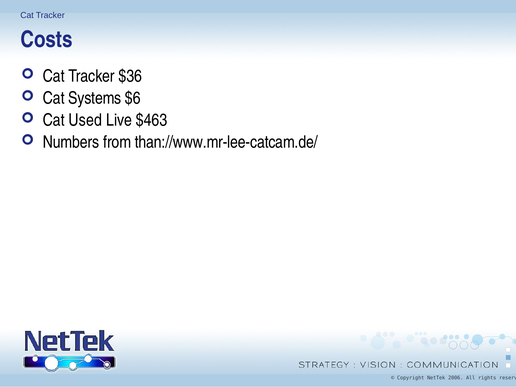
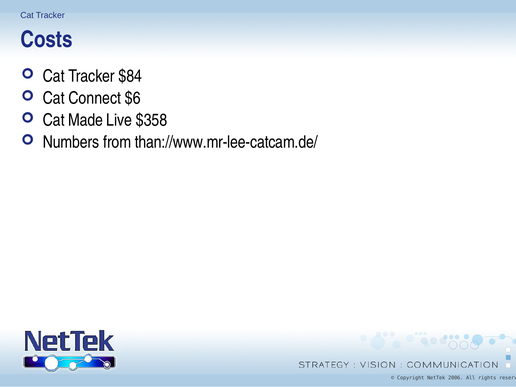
$36: $36 -> $84 (130, 76)
Systems: Systems -> Connect (95, 98)
Used: Used -> Made (86, 120)
$463: $463 -> $358 (152, 120)
